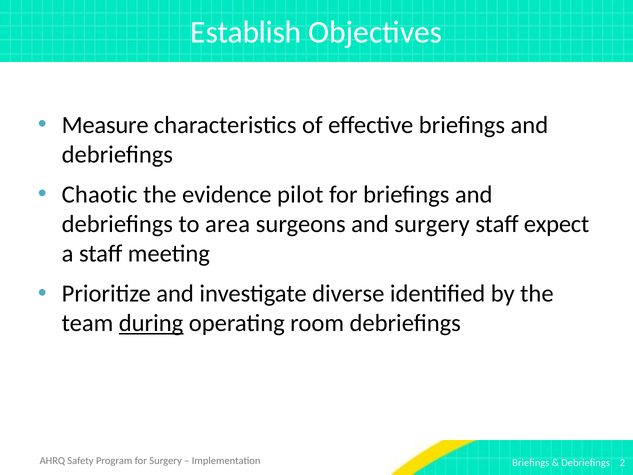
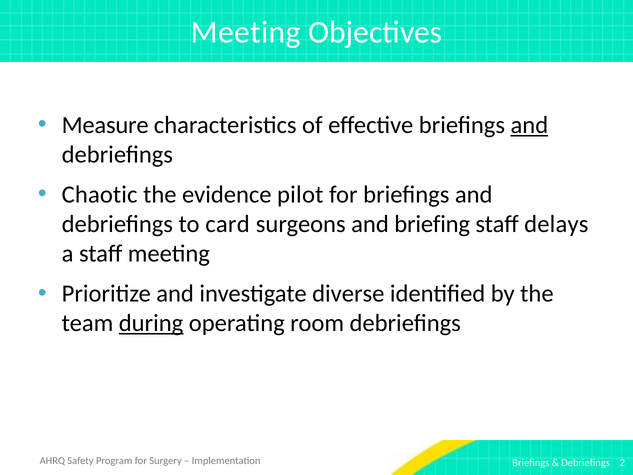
Establish: Establish -> Meeting (246, 32)
and underline: none -> present (529, 125)
area: area -> card (228, 224)
and surgery: surgery -> briefing (432, 224)
expect: expect -> delays (556, 224)
